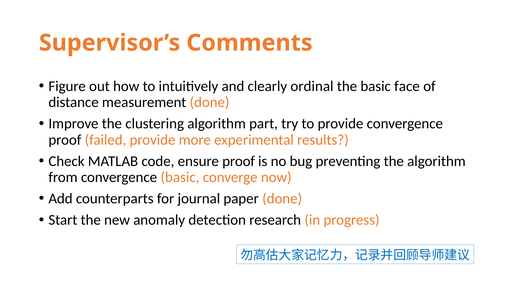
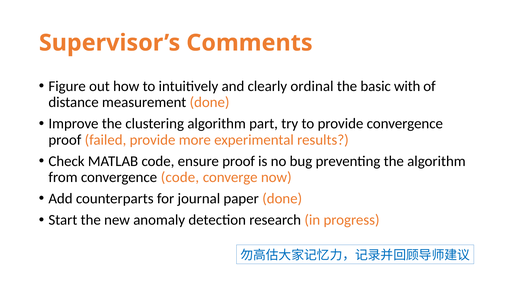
face: face -> with (407, 86)
convergence basic: basic -> code (180, 177)
